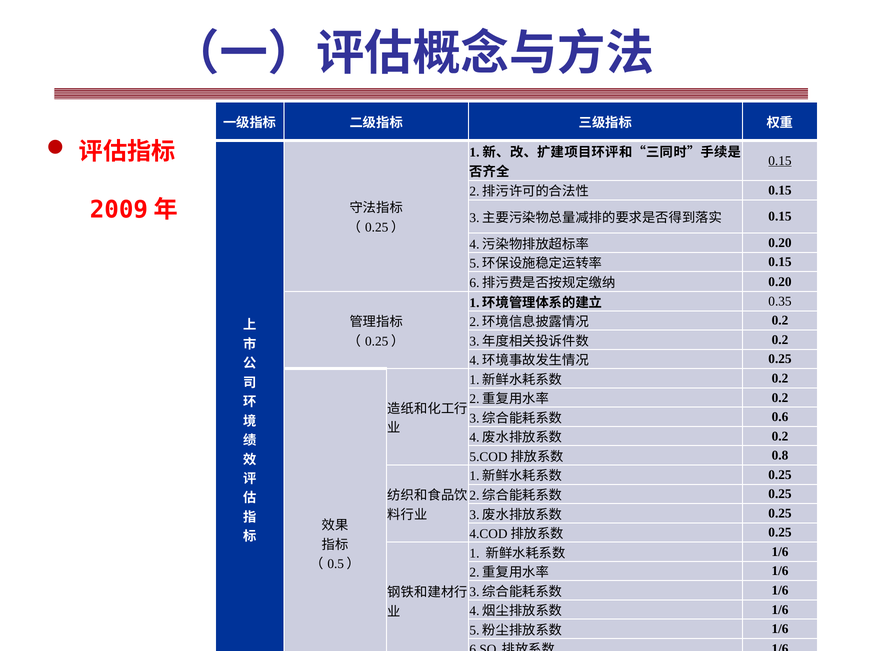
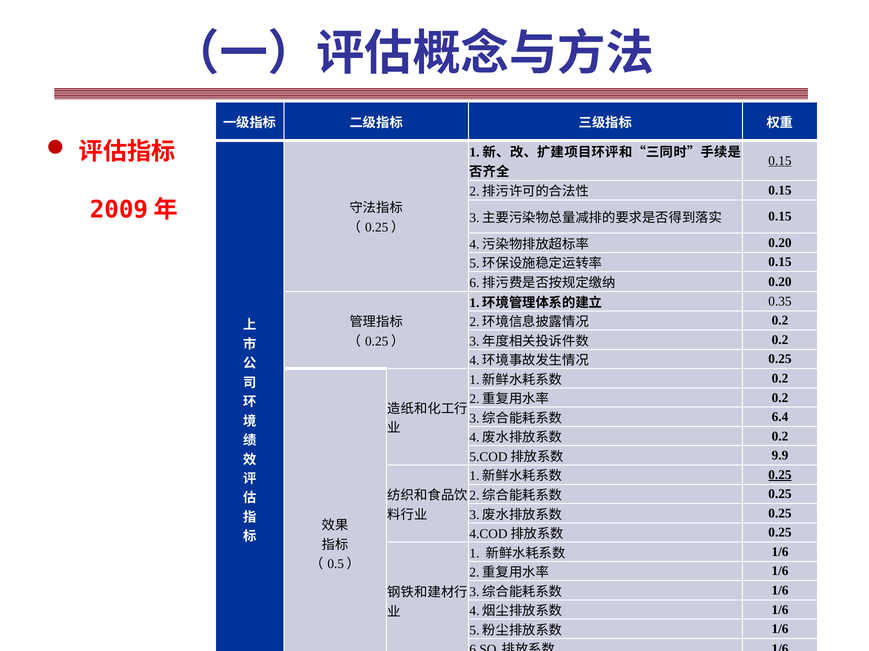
0.6: 0.6 -> 6.4 (780, 417)
0.8: 0.8 -> 9.9 (780, 456)
0.25 underline: none -> present (780, 475)
